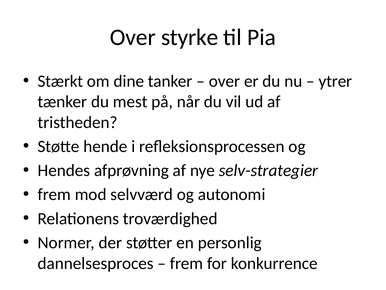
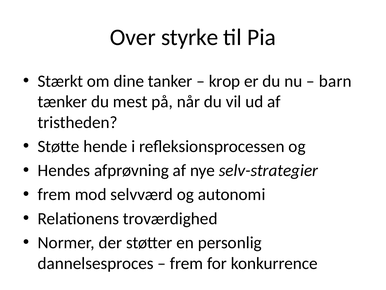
over: over -> krop (225, 81)
ytrer: ytrer -> barn (335, 81)
